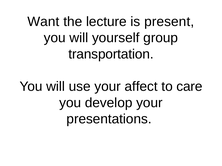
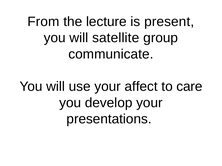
Want: Want -> From (43, 22)
yourself: yourself -> satellite (116, 38)
transportation: transportation -> communicate (111, 54)
